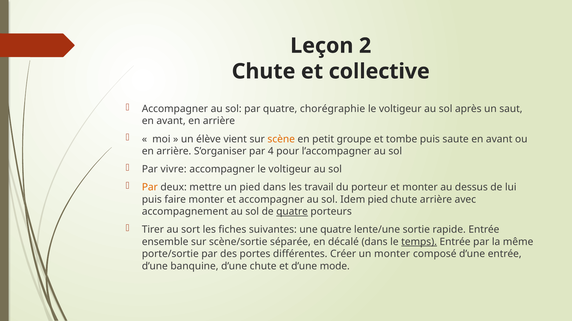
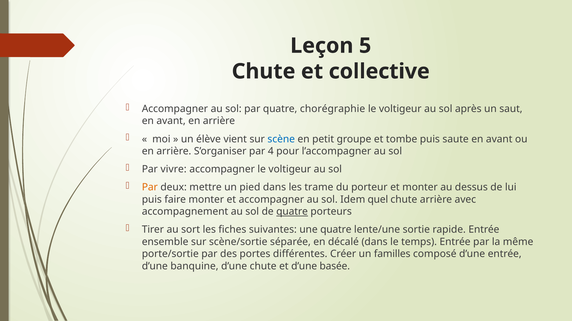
2: 2 -> 5 (365, 46)
scène colour: orange -> blue (281, 139)
travail: travail -> trame (319, 188)
Idem pied: pied -> quel (378, 200)
temps underline: present -> none (419, 242)
un monter: monter -> familles (392, 254)
mode: mode -> basée (335, 267)
